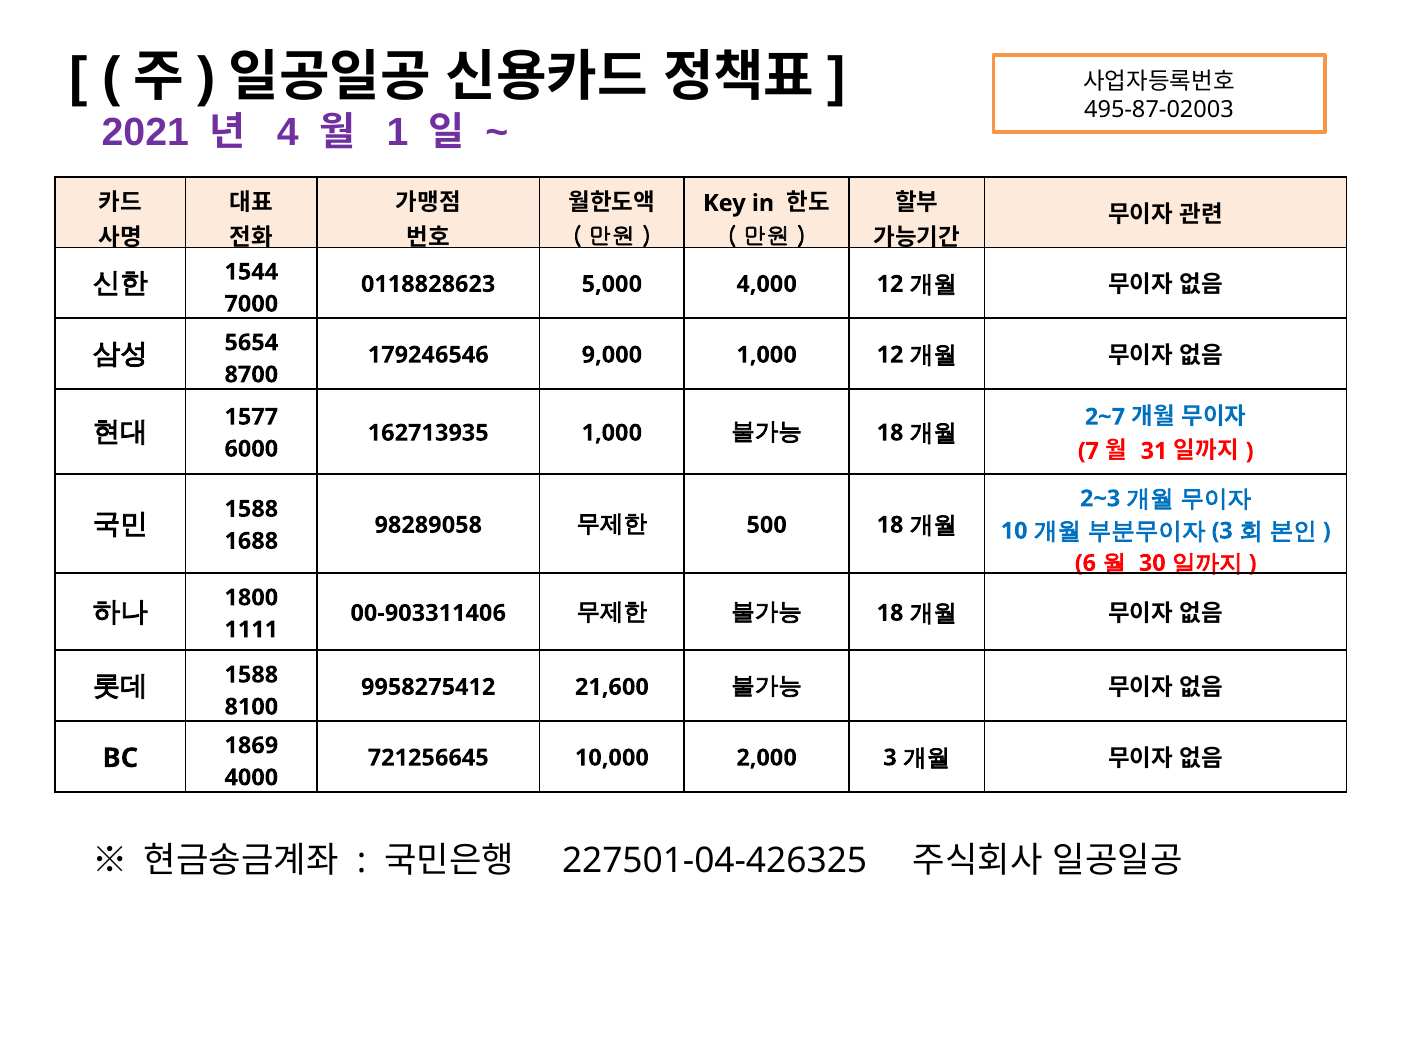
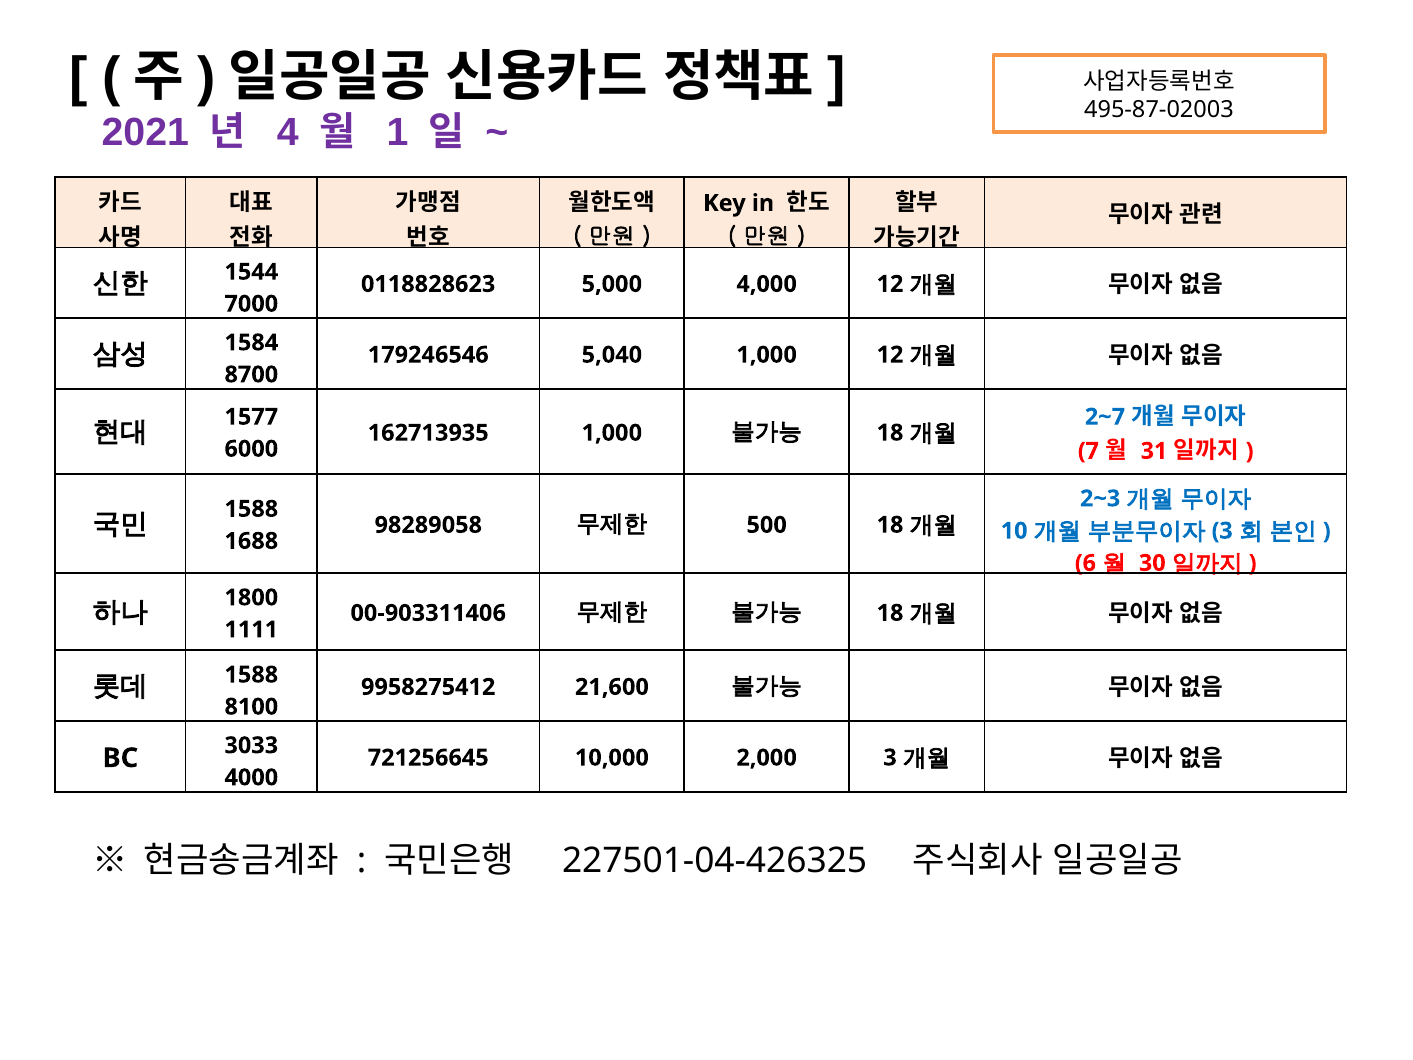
5654: 5654 -> 1584 (251, 342)
9,000: 9,000 -> 5,040 (612, 355)
1869: 1869 -> 3033 (251, 745)
